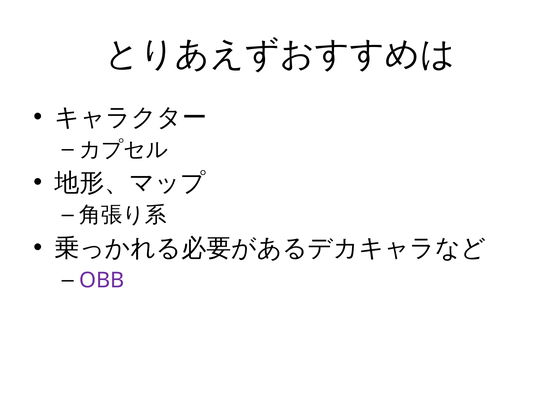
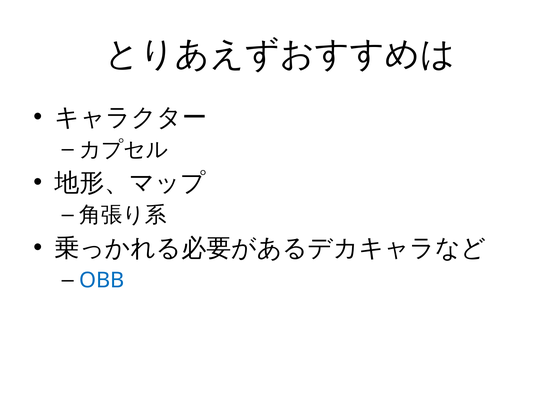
OBB colour: purple -> blue (102, 280)
